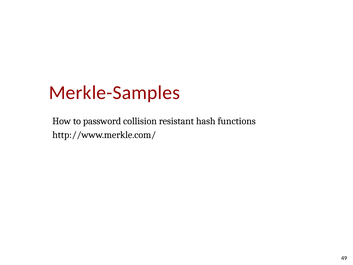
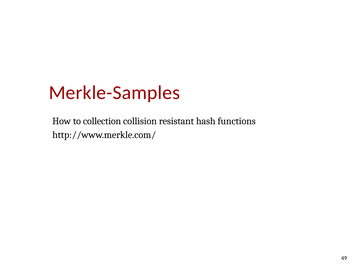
password: password -> collection (102, 121)
